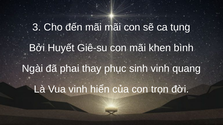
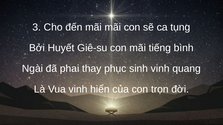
khen: khen -> tiếng (160, 48)
